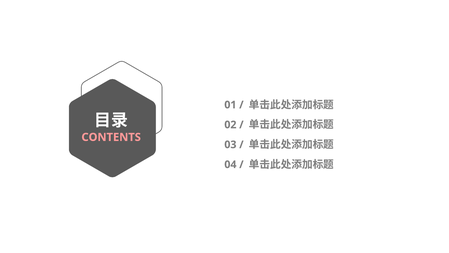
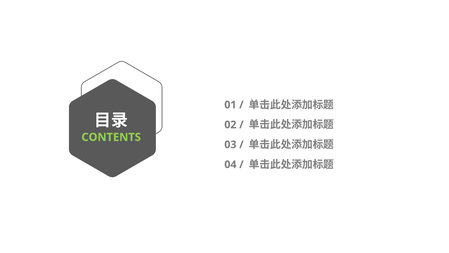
CONTENTS colour: pink -> light green (111, 137)
